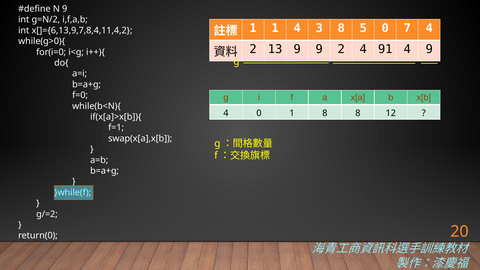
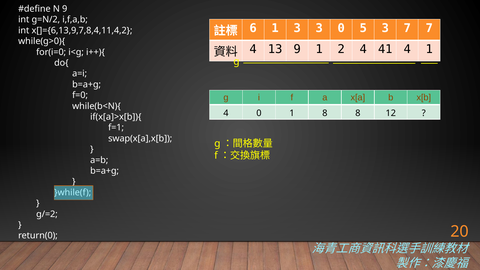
1: 1 -> 6 (253, 28)
1 4: 4 -> 3 (297, 28)
3 8: 8 -> 0 (341, 28)
5 0: 0 -> 3 (385, 28)
7 4: 4 -> 7 (429, 28)
2: 2 -> 4 (253, 49)
9 9: 9 -> 1 (319, 49)
91: 91 -> 41 (385, 49)
4 9: 9 -> 1 (429, 49)
